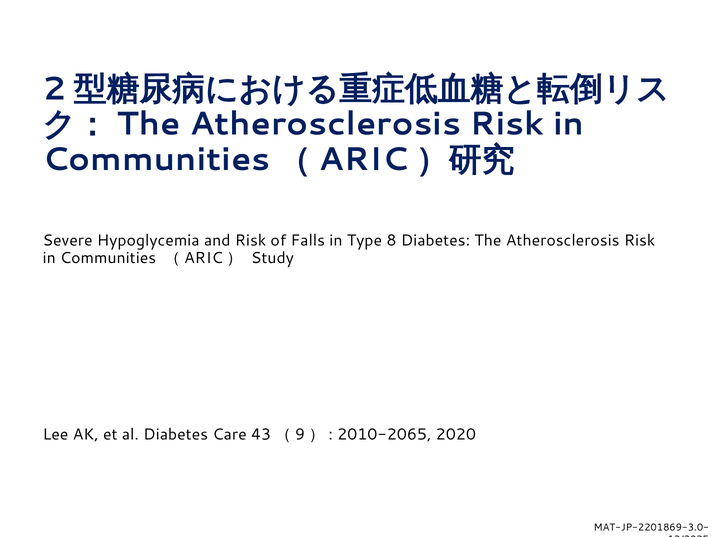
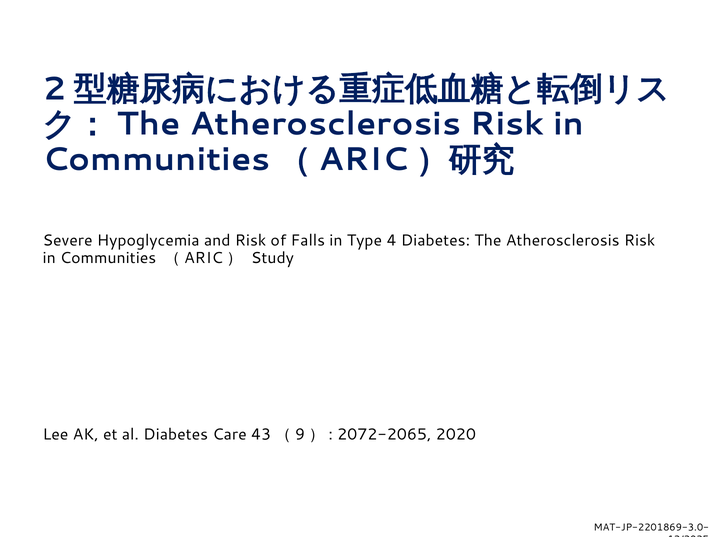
8: 8 -> 4 (391, 241)
2010-2065: 2010-2065 -> 2072-2065 (384, 434)
